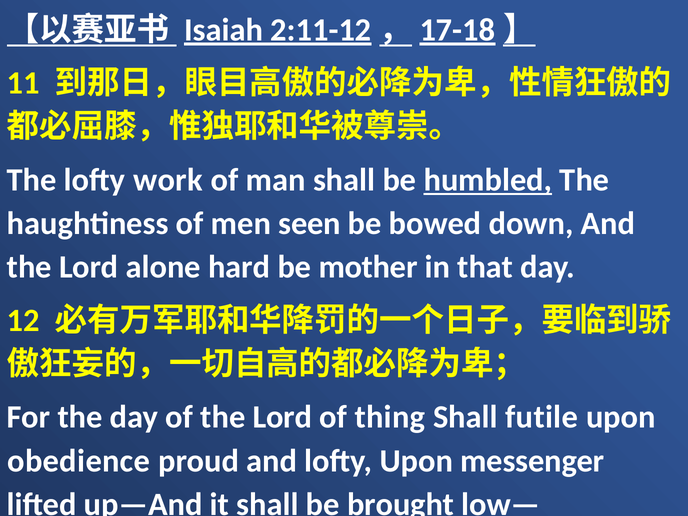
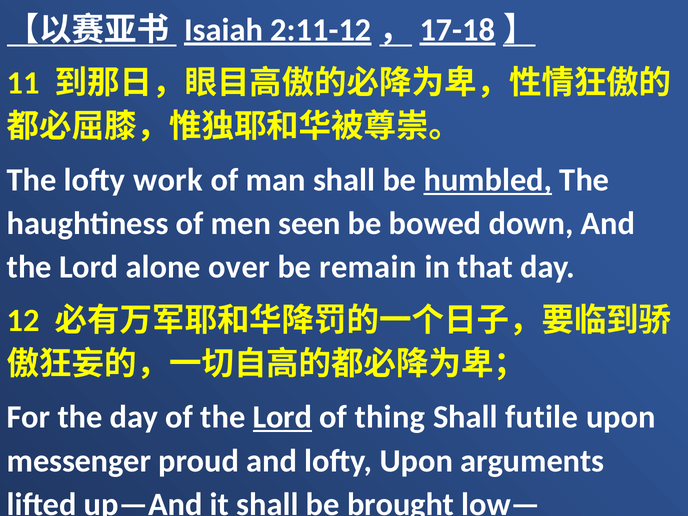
hard: hard -> over (239, 267)
mother: mother -> remain (368, 267)
Lord underline: none -> present (282, 417)
obedience: obedience -> messenger (79, 461)
messenger: messenger -> arguments (532, 461)
